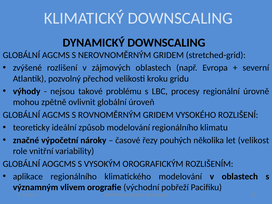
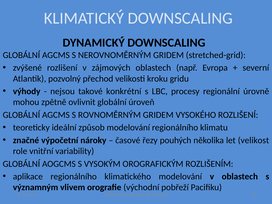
problému: problému -> konkrétní (124, 91)
